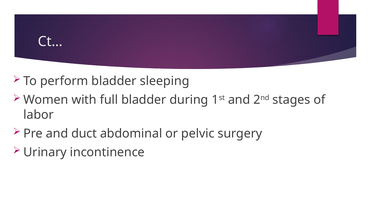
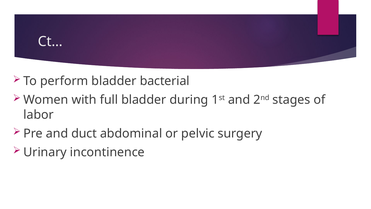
sleeping: sleeping -> bacterial (165, 81)
